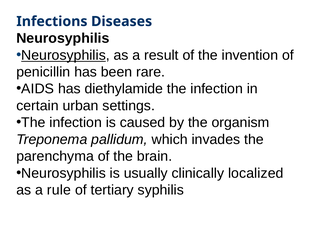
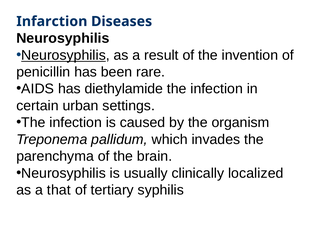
Infections: Infections -> Infarction (52, 21)
rule: rule -> that (59, 191)
